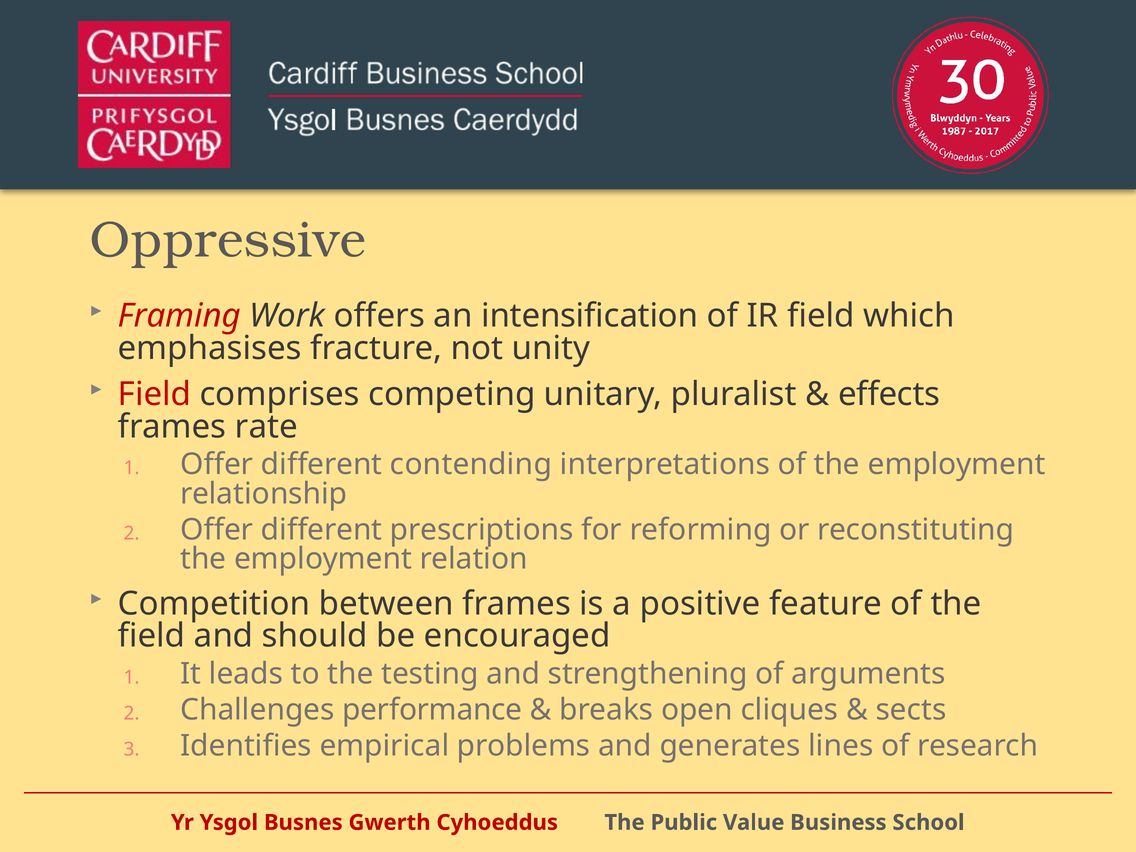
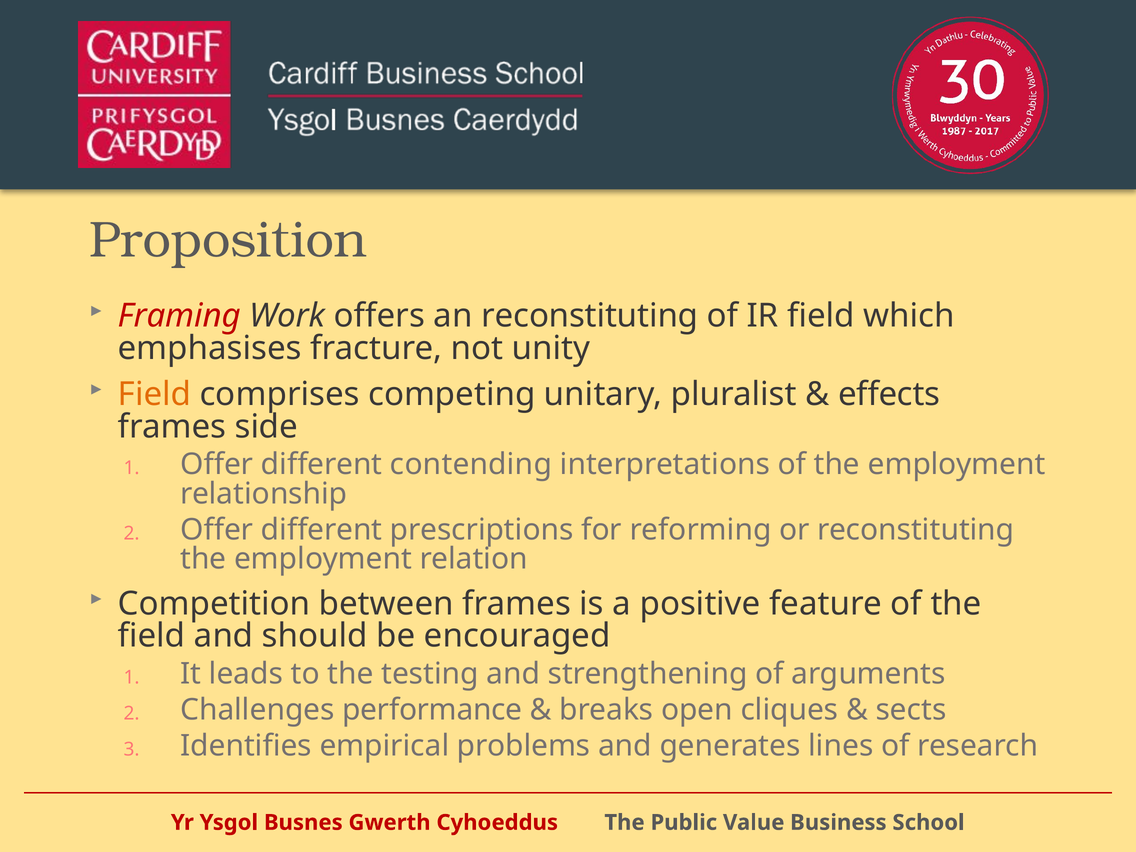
Oppressive: Oppressive -> Proposition (228, 240)
an intensification: intensification -> reconstituting (590, 316)
Field colour: red -> orange (154, 394)
rate: rate -> side (266, 427)
